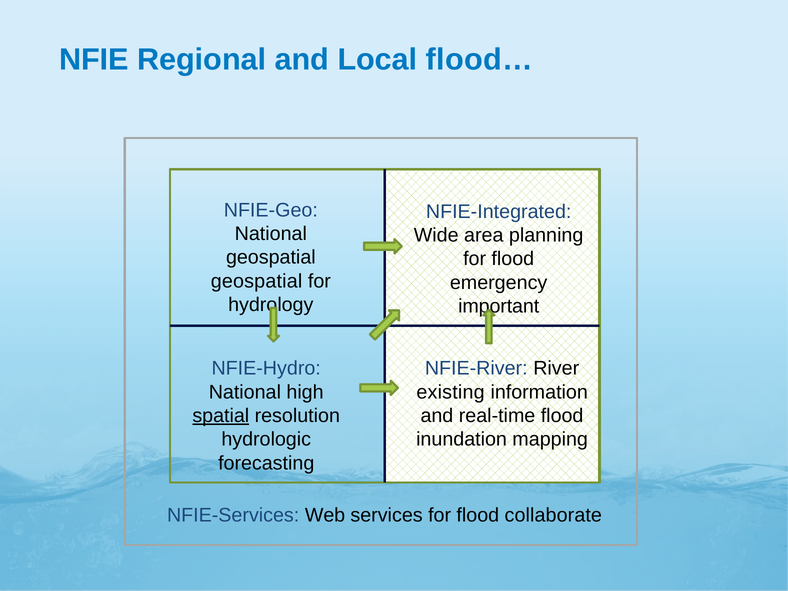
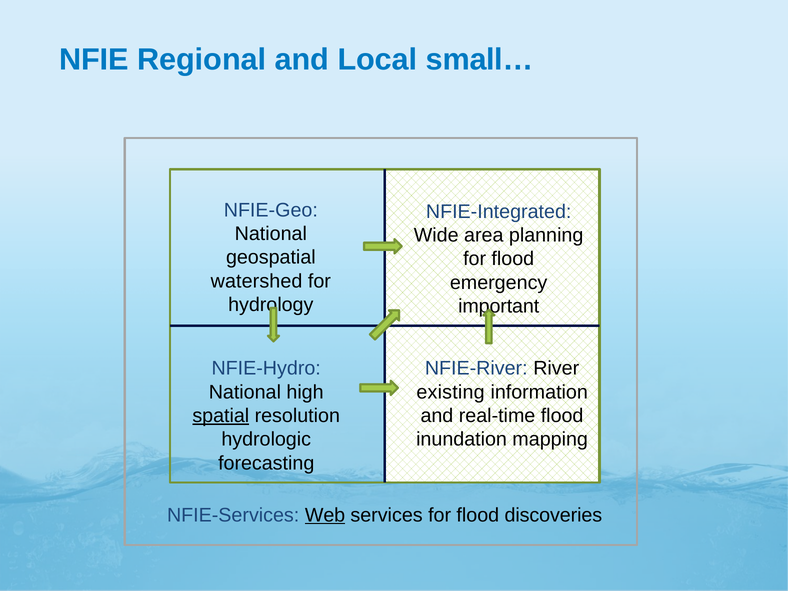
flood…: flood… -> small… (480, 60)
geospatial: geospatial -> watershed (257, 281)
Web underline: none -> present (325, 515)
collaborate: collaborate -> discoveries (553, 515)
